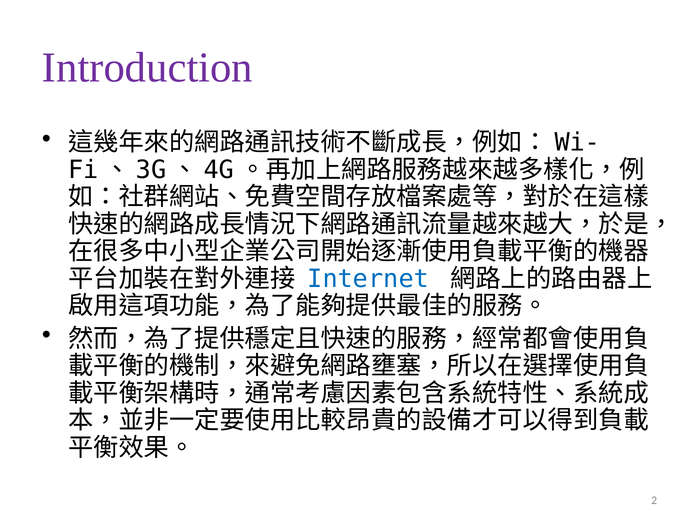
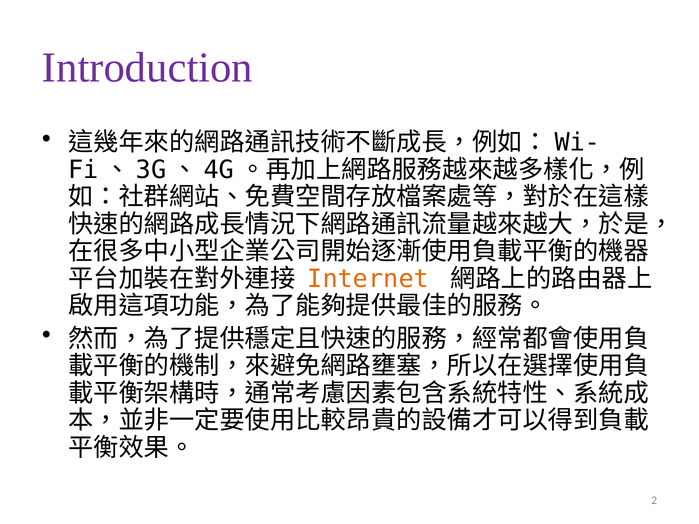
Internet colour: blue -> orange (368, 279)
